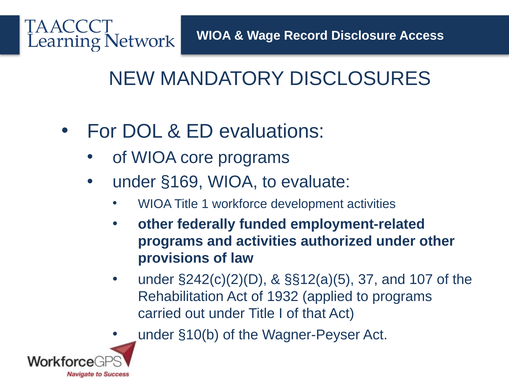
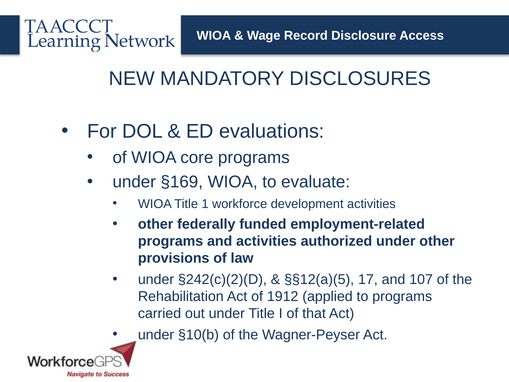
37: 37 -> 17 (368, 279)
1932: 1932 -> 1912 (283, 296)
